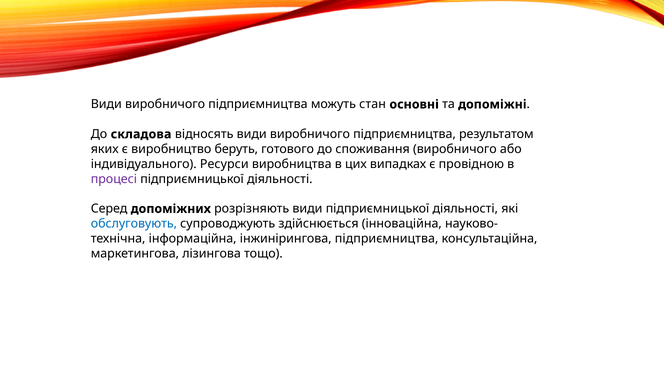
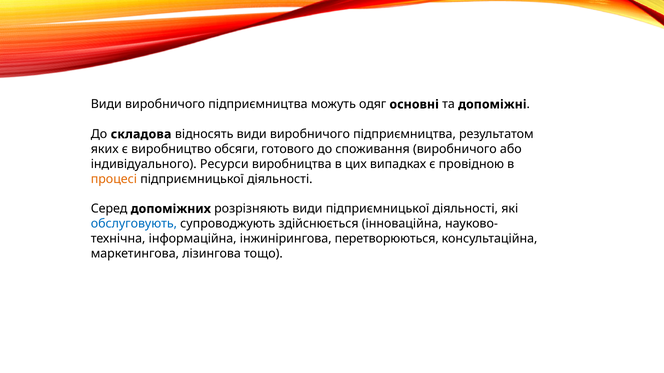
стан: стан -> одяг (373, 104)
беруть: беруть -> обсяги (236, 149)
процесі colour: purple -> orange (114, 179)
інжинірингова підприємництва: підприємництва -> перетворюються (387, 239)
